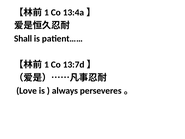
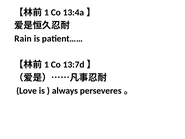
Shall: Shall -> Rain (23, 38)
